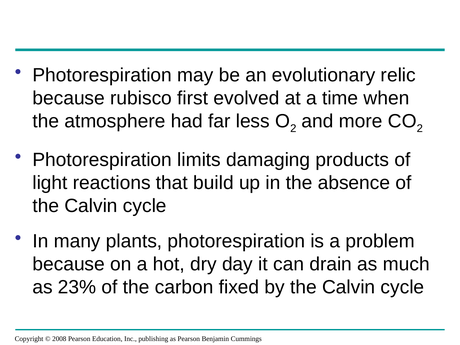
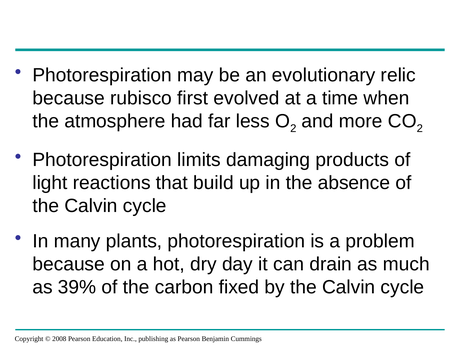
23%: 23% -> 39% (77, 287)
